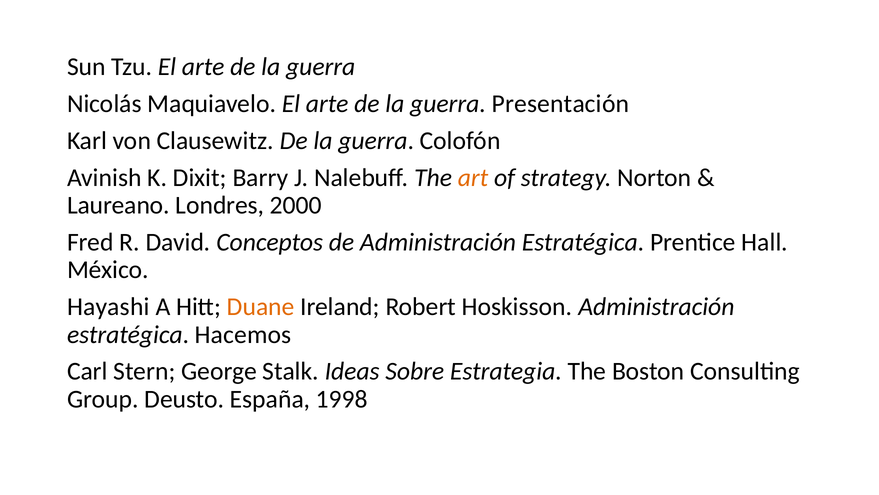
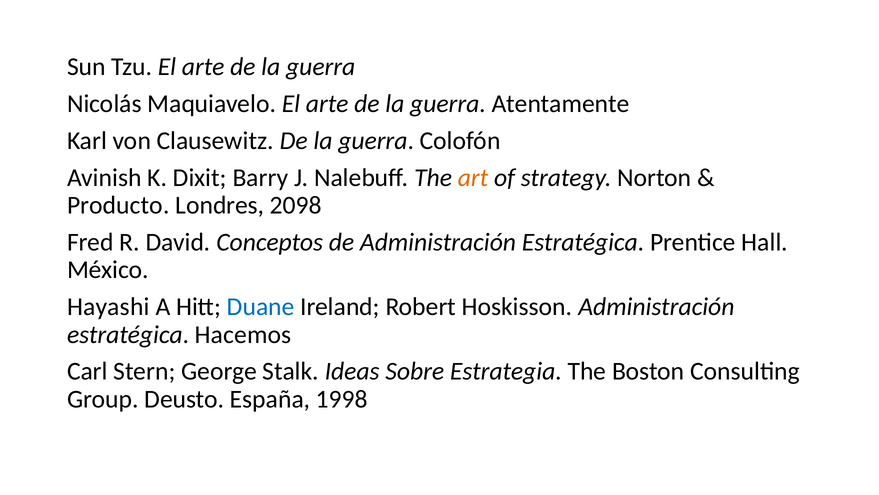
Presentación: Presentación -> Atentamente (561, 104)
Laureano: Laureano -> Producto (118, 205)
2000: 2000 -> 2098 (296, 205)
Duane colour: orange -> blue (261, 306)
